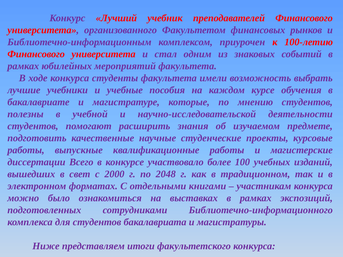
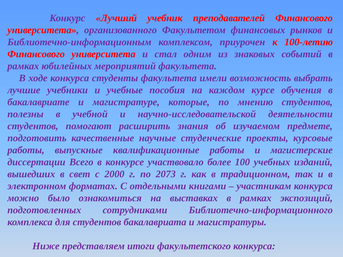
2048: 2048 -> 2073 (166, 174)
